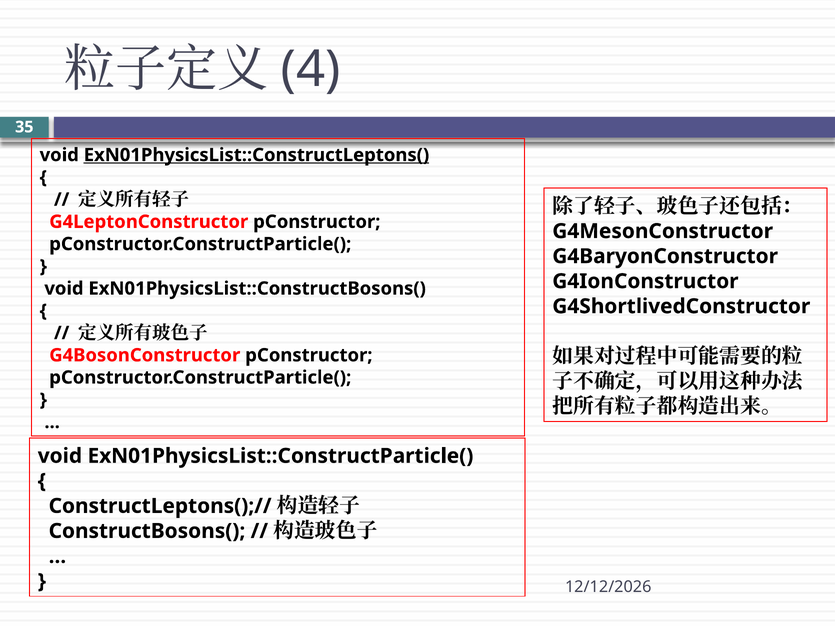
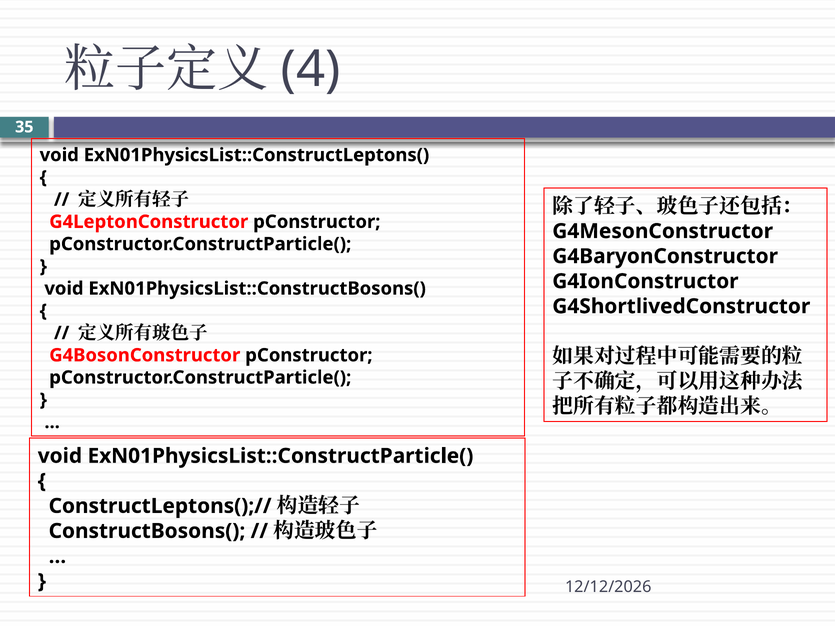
ExN01PhysicsList::ConstructLeptons( underline: present -> none (256, 155)
